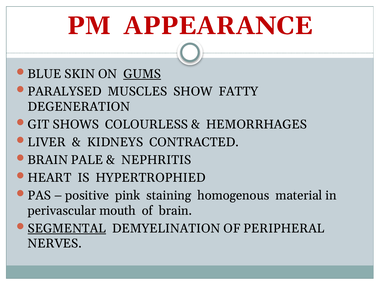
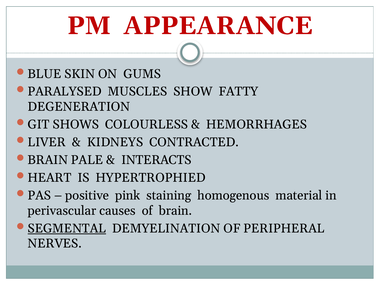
GUMS underline: present -> none (142, 74)
NEPHRITIS: NEPHRITIS -> INTERACTS (156, 160)
mouth: mouth -> causes (118, 211)
